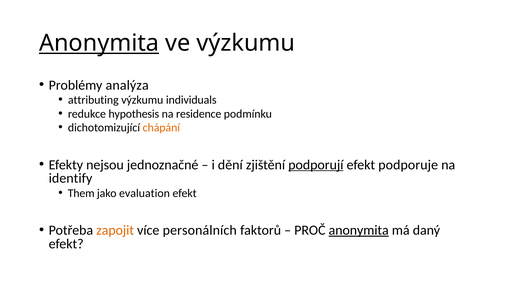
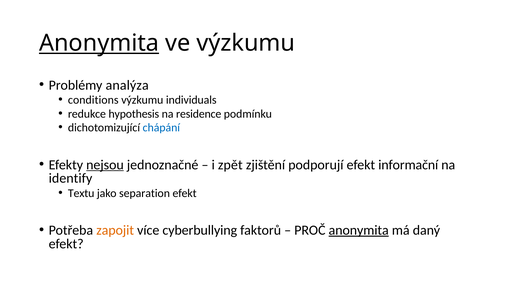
attributing: attributing -> conditions (93, 100)
chápání colour: orange -> blue (161, 128)
nejsou underline: none -> present (105, 164)
dění: dění -> zpět (230, 164)
podporují underline: present -> none (316, 164)
podporuje: podporuje -> informační (408, 164)
Them: Them -> Textu (81, 193)
evaluation: evaluation -> separation (145, 193)
personálních: personálních -> cyberbullying (200, 230)
